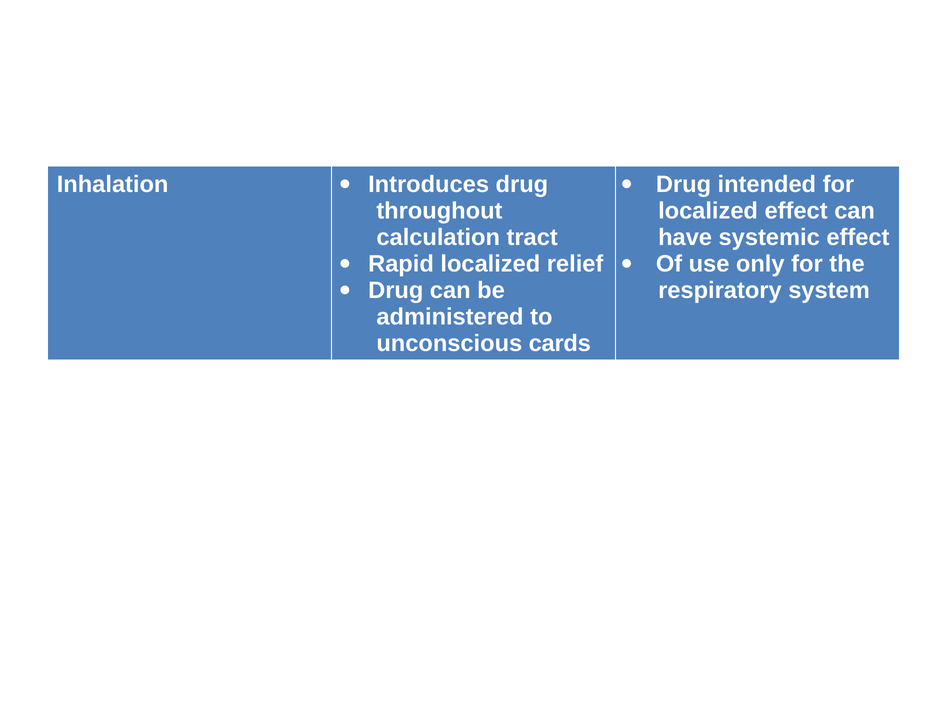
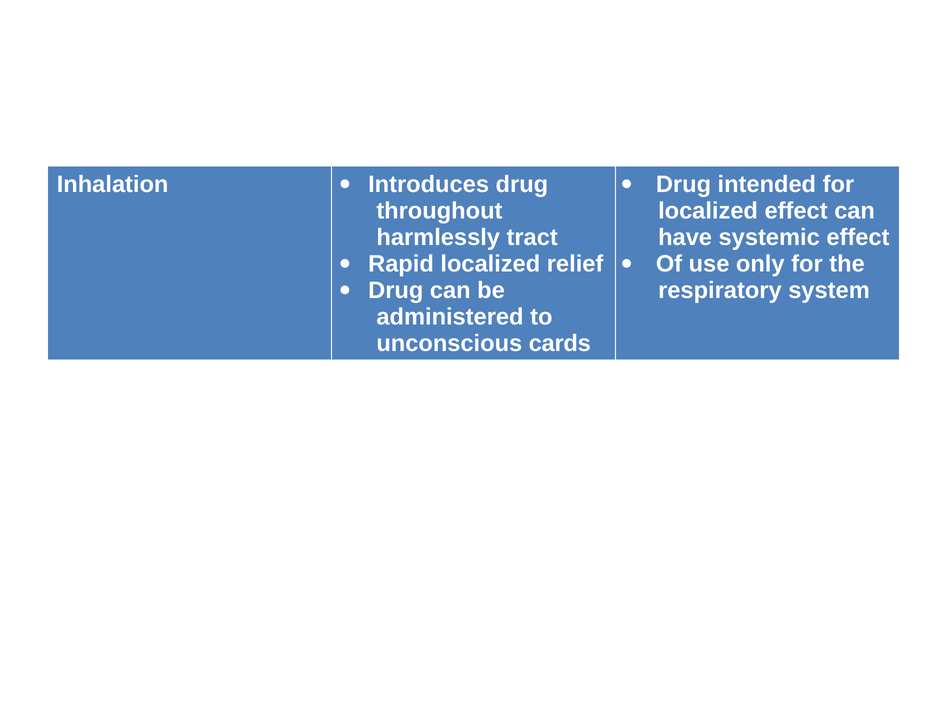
calculation: calculation -> harmlessly (438, 237)
